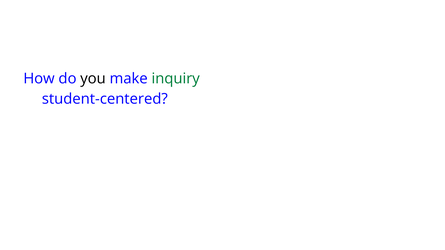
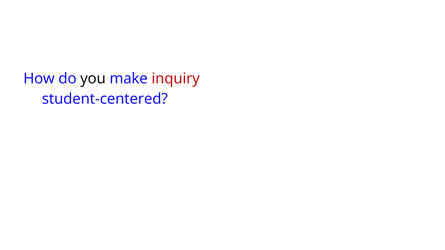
inquiry colour: green -> red (176, 79)
